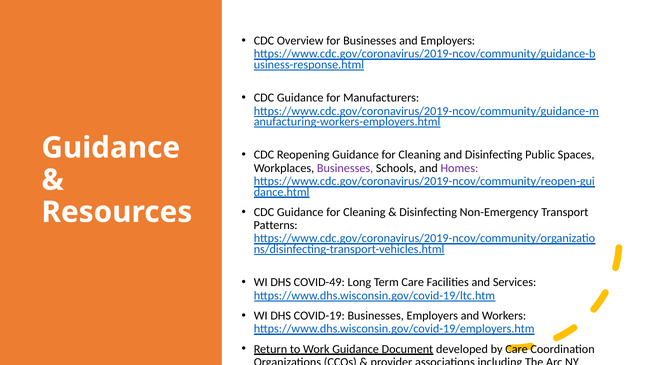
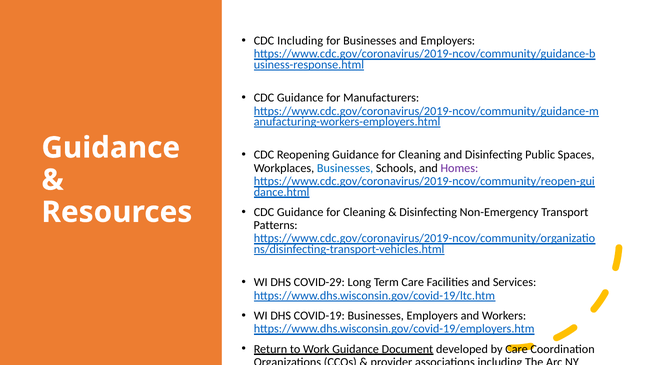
CDC Overview: Overview -> Including (300, 41)
Businesses colour: purple -> blue (345, 168)
COVID-49: COVID-49 -> COVID-29 (319, 282)
